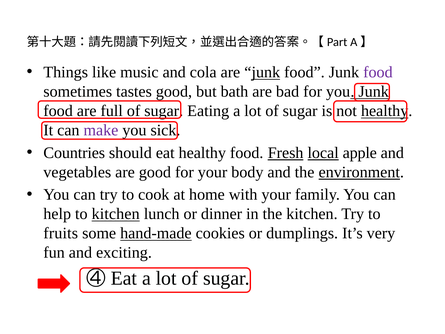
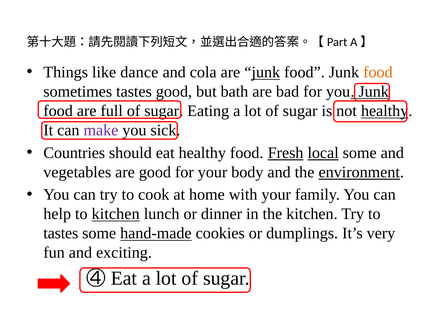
music: music -> dance (139, 72)
food colour: purple -> orange (378, 72)
local apple: apple -> some (360, 153)
fruits: fruits -> tastes (61, 233)
